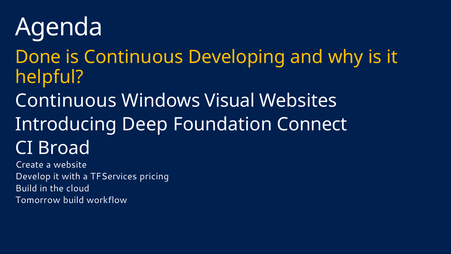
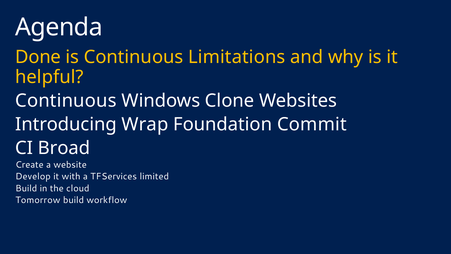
Developing: Developing -> Limitations (237, 57)
Visual: Visual -> Clone (230, 101)
Deep: Deep -> Wrap (145, 124)
Connect: Connect -> Commit (312, 124)
pricing: pricing -> limited (154, 176)
